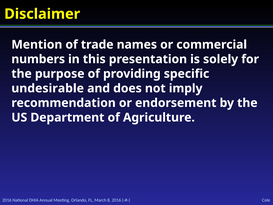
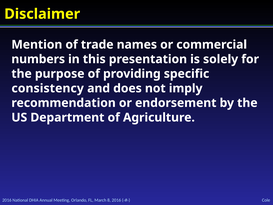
undesirable: undesirable -> consistency (48, 88)
